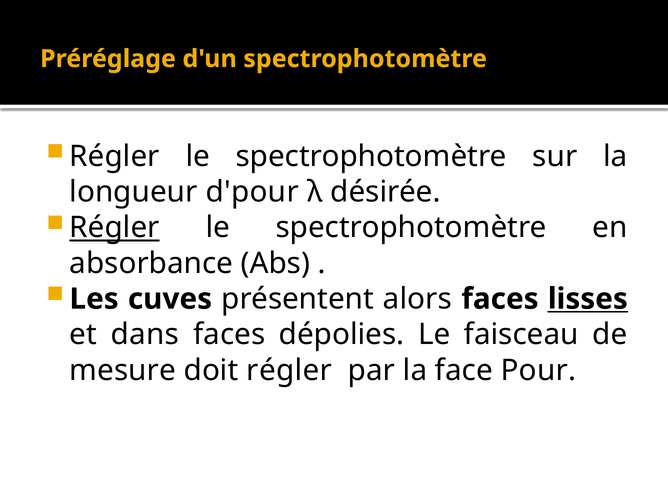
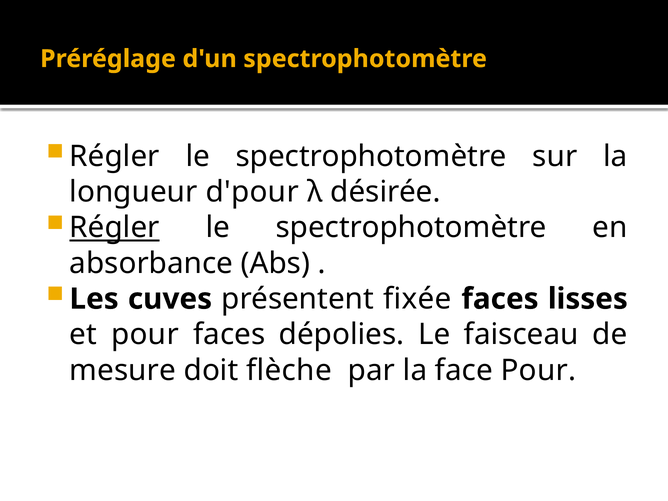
alors: alors -> fixée (417, 299)
lisses underline: present -> none (588, 299)
et dans: dans -> pour (145, 335)
doit régler: régler -> flèche (289, 370)
